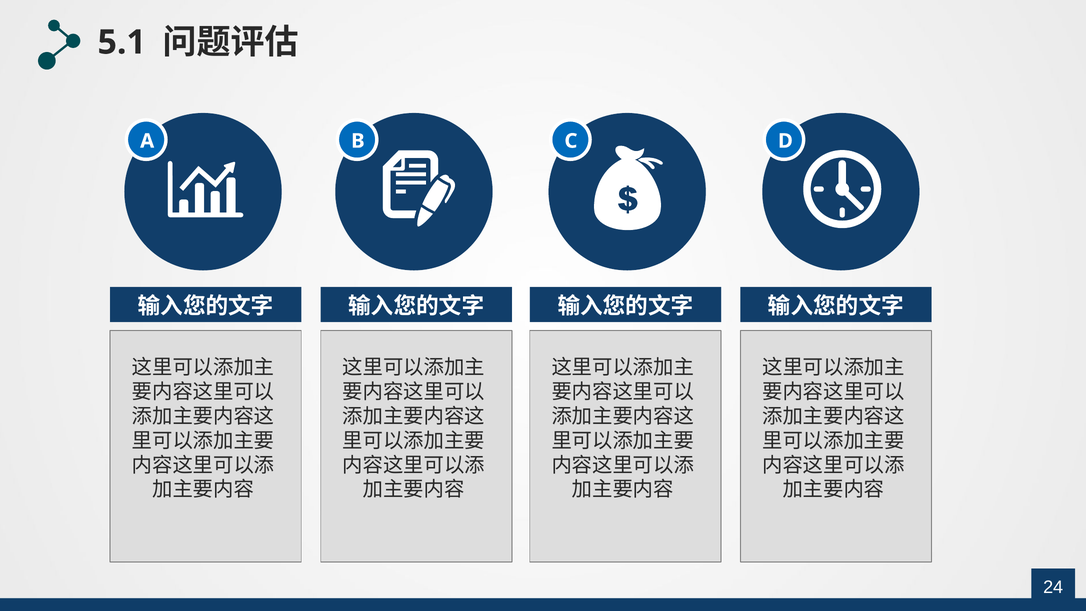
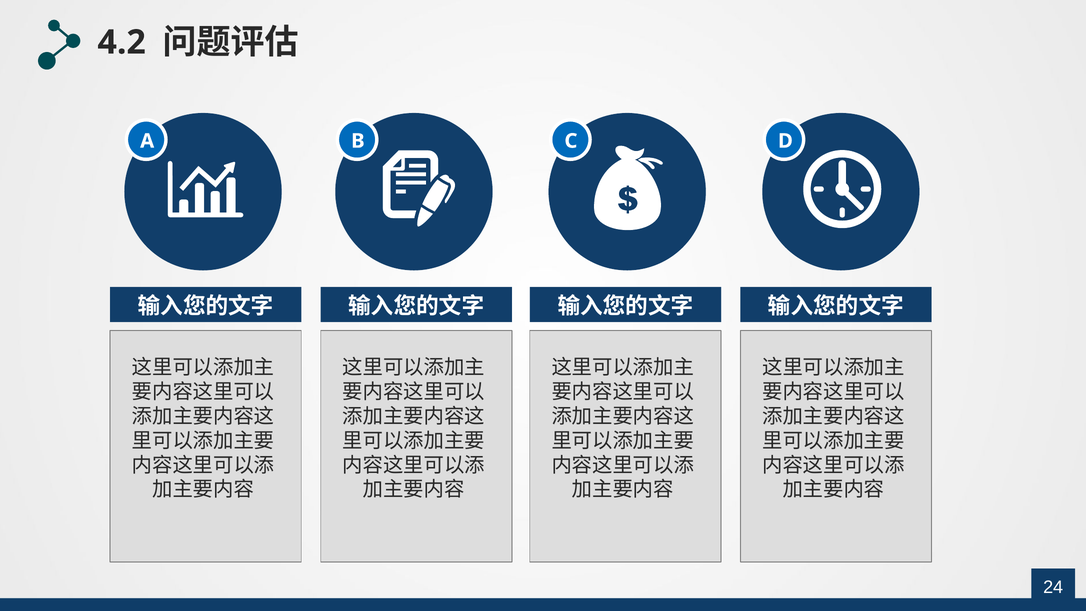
5.1: 5.1 -> 4.2 (122, 42)
